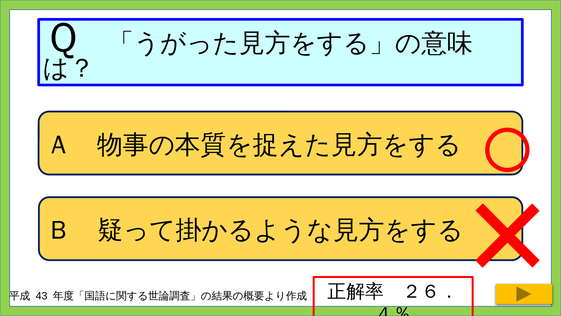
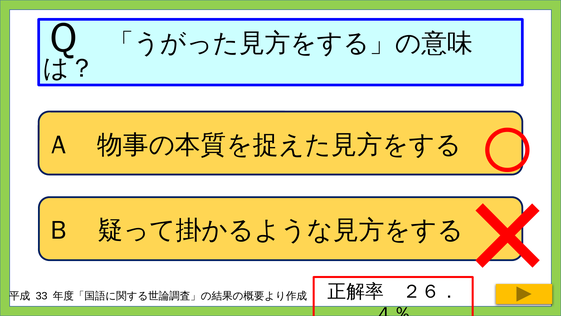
43: 43 -> 33 (42, 296)
